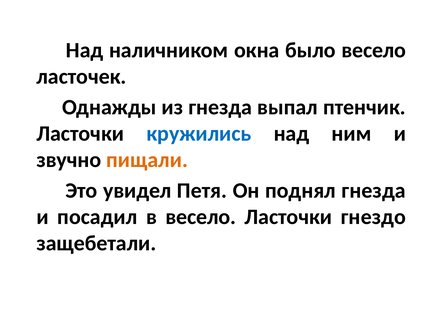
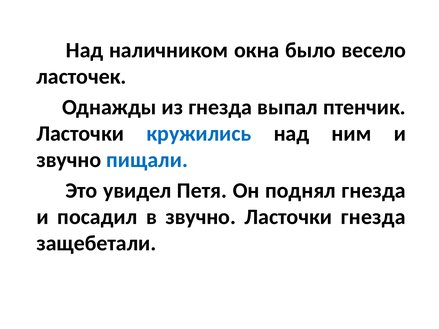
пищали colour: orange -> blue (147, 160)
в весело: весело -> звучно (201, 217)
Ласточки гнездо: гнездо -> гнезда (373, 217)
